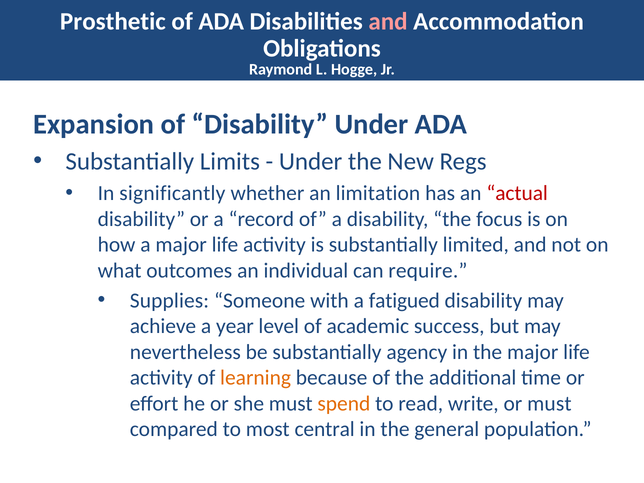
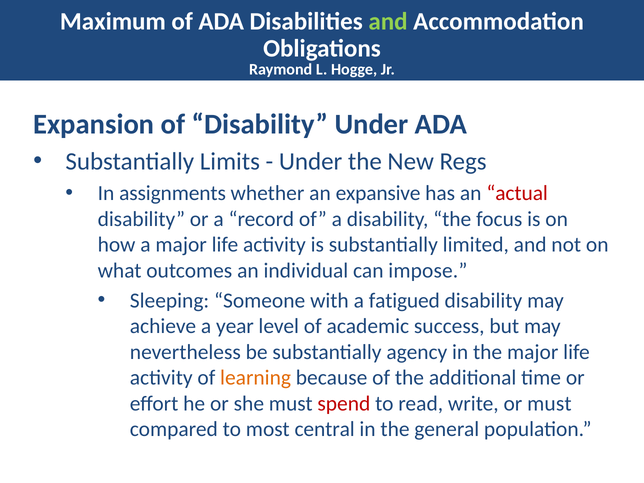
Prosthetic: Prosthetic -> Maximum (113, 21)
and colour: pink -> light green (388, 21)
significantly: significantly -> assignments (173, 193)
limitation: limitation -> expansive (378, 193)
require: require -> impose (428, 271)
Supplies: Supplies -> Sleeping (170, 301)
spend colour: orange -> red (344, 404)
